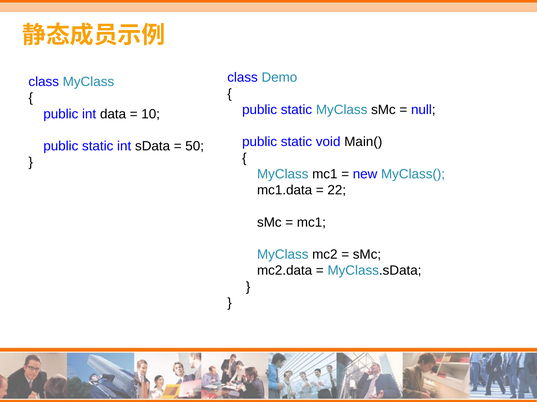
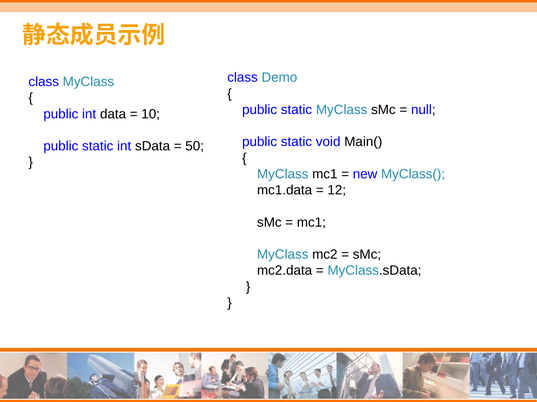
22: 22 -> 12 (337, 190)
